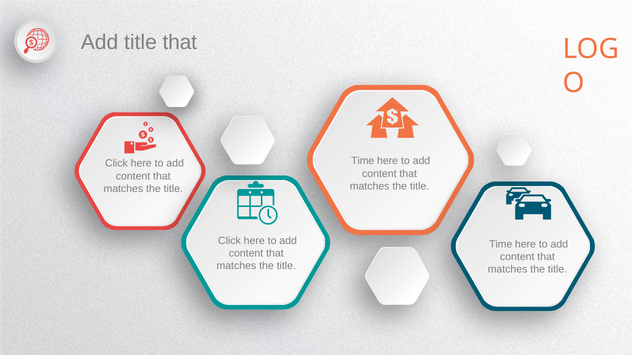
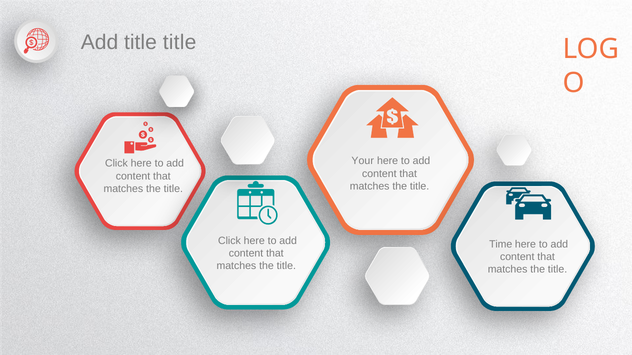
title that: that -> title (180, 42)
Time: Time -> Your (363, 161)
